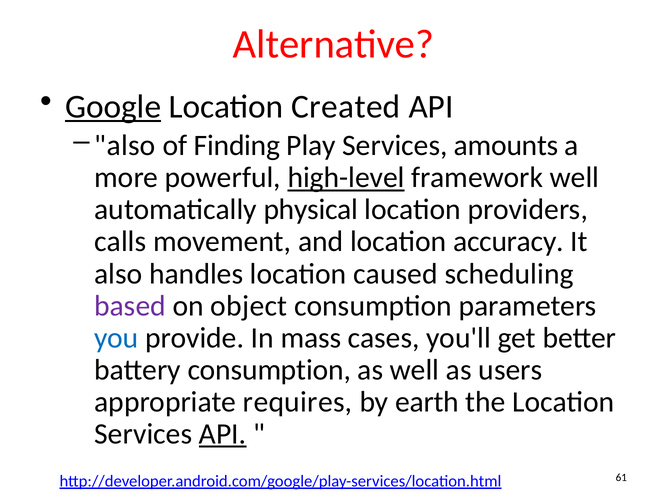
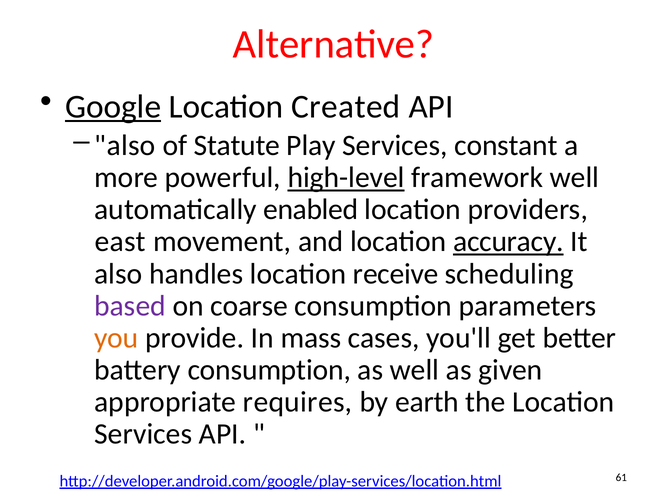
Finding: Finding -> Statute (237, 146)
amounts: amounts -> constant (506, 146)
physical: physical -> enabled (311, 210)
calls: calls -> east (120, 242)
accuracy underline: none -> present (508, 242)
caused: caused -> receive (396, 274)
object: object -> coarse (249, 306)
you colour: blue -> orange (116, 338)
users: users -> given (511, 370)
API underline: present -> none (223, 434)
